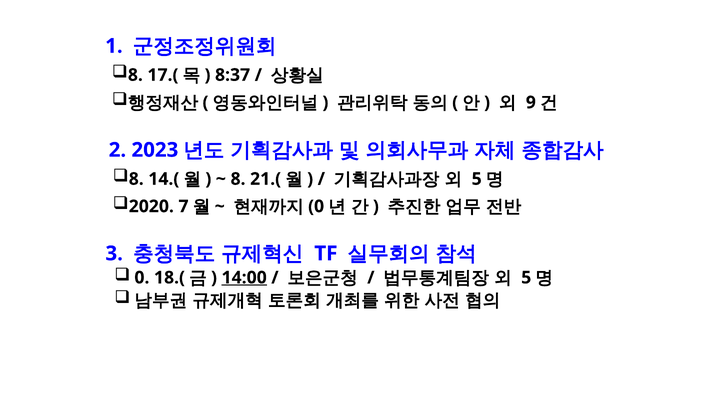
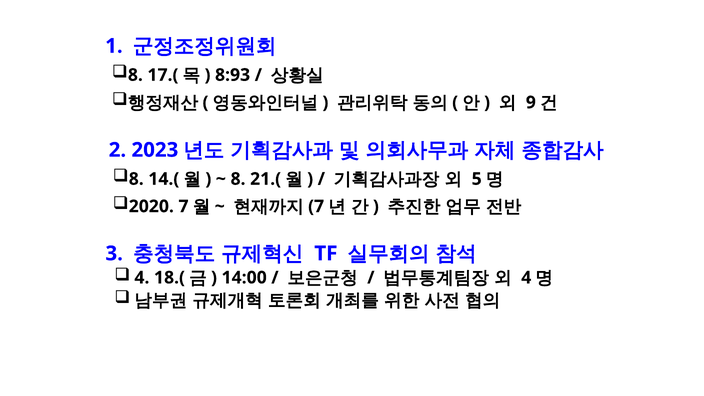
8:37: 8:37 -> 8:93 (233, 75)
0: 0 -> 7 (316, 206)
0: 0 -> 4 (142, 278)
14:00 underline: present -> none (244, 278)
5: 5 -> 4 (526, 278)
